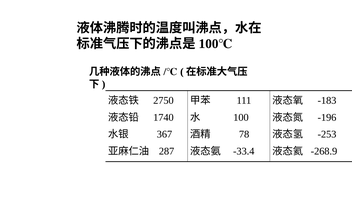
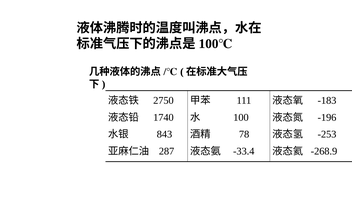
367: 367 -> 843 (164, 134)
